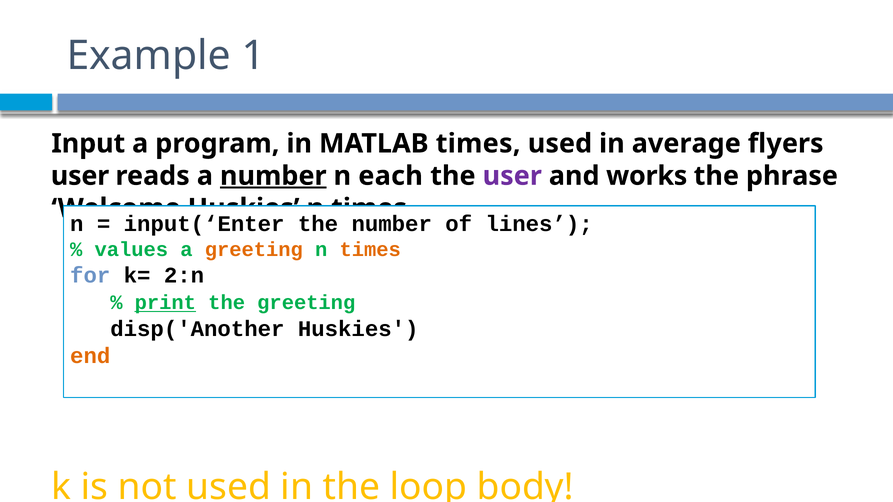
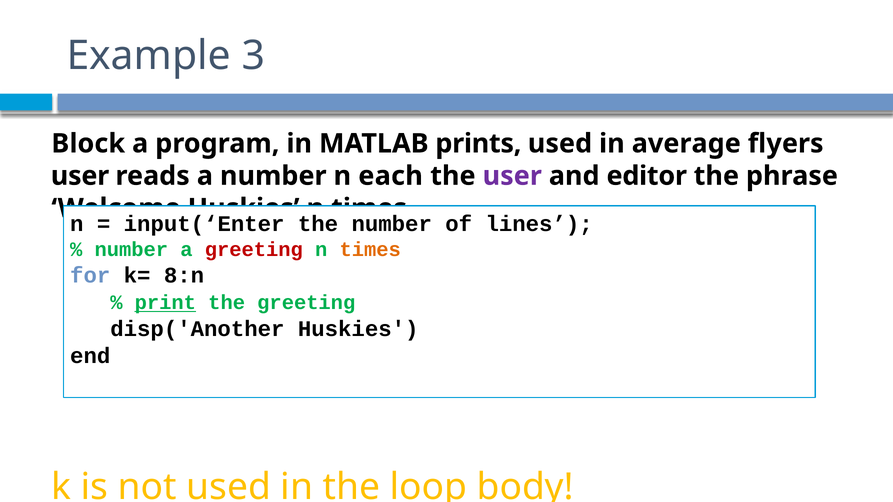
1: 1 -> 3 (253, 56)
Input: Input -> Block (88, 144)
MATLAB times: times -> prints (478, 144)
number underline: present -> none (273, 176)
works: works -> editor (647, 176)
values: values -> number (131, 250)
greeting colour: orange -> red (254, 250)
2:n: 2:n -> 8:n (184, 276)
end colour: orange -> black (90, 356)
